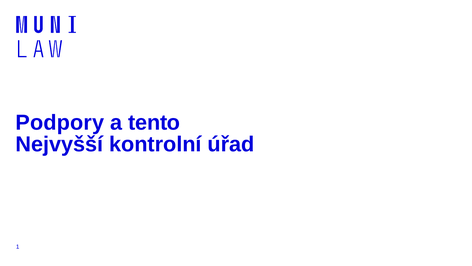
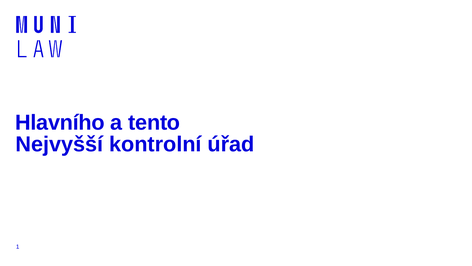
Podpory: Podpory -> Hlavního (60, 122)
